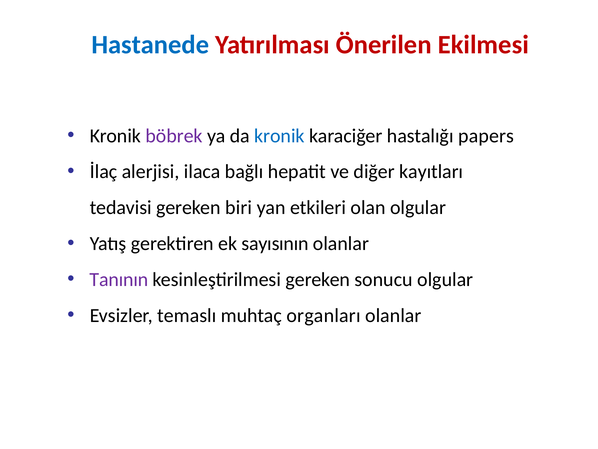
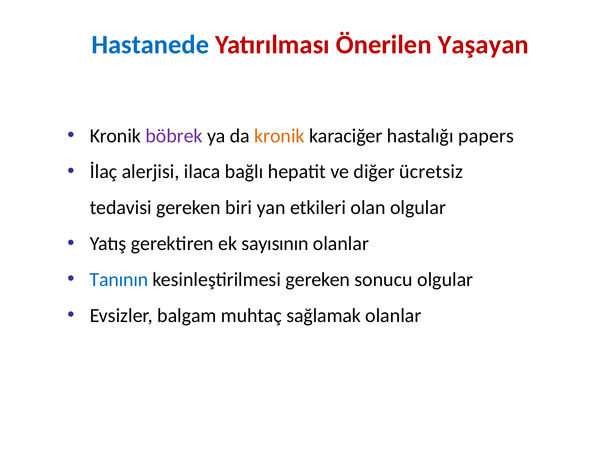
Ekilmesi: Ekilmesi -> Yaşayan (483, 45)
kronik colour: blue -> orange (279, 136)
kayıtları: kayıtları -> ücretsiz (431, 172)
Tanının colour: purple -> blue (119, 279)
temaslı: temaslı -> balgam (187, 315)
organları: organları -> sağlamak (324, 315)
